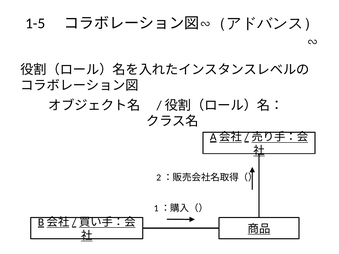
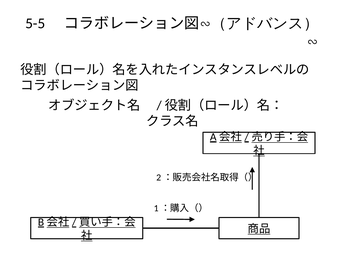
1-5: 1-5 -> 5-5 (35, 23)
